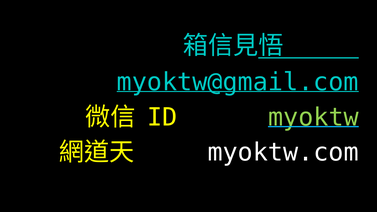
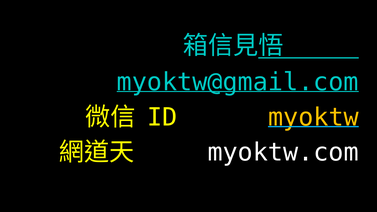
myoktw colour: light green -> yellow (313, 117)
